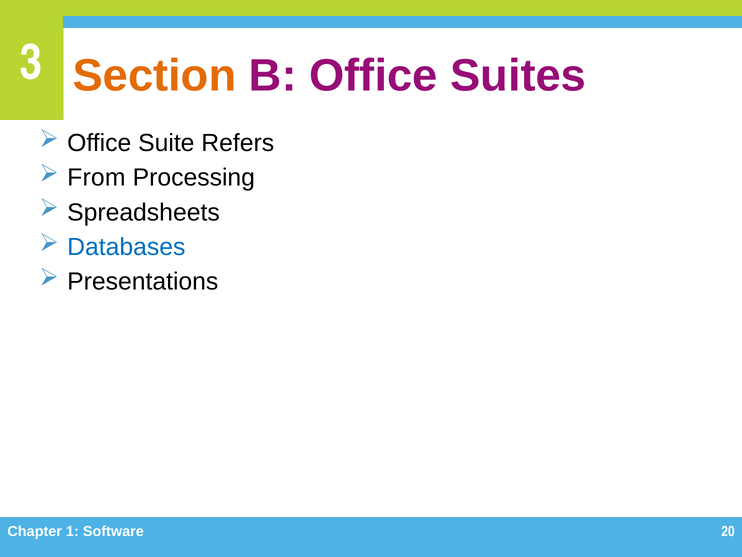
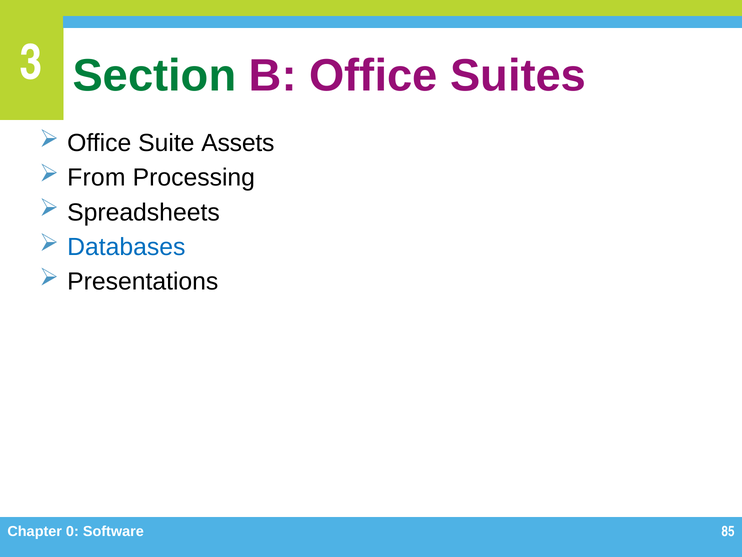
Section colour: orange -> green (154, 76)
Refers: Refers -> Assets (238, 143)
1: 1 -> 0 (72, 531)
20: 20 -> 85 (728, 531)
